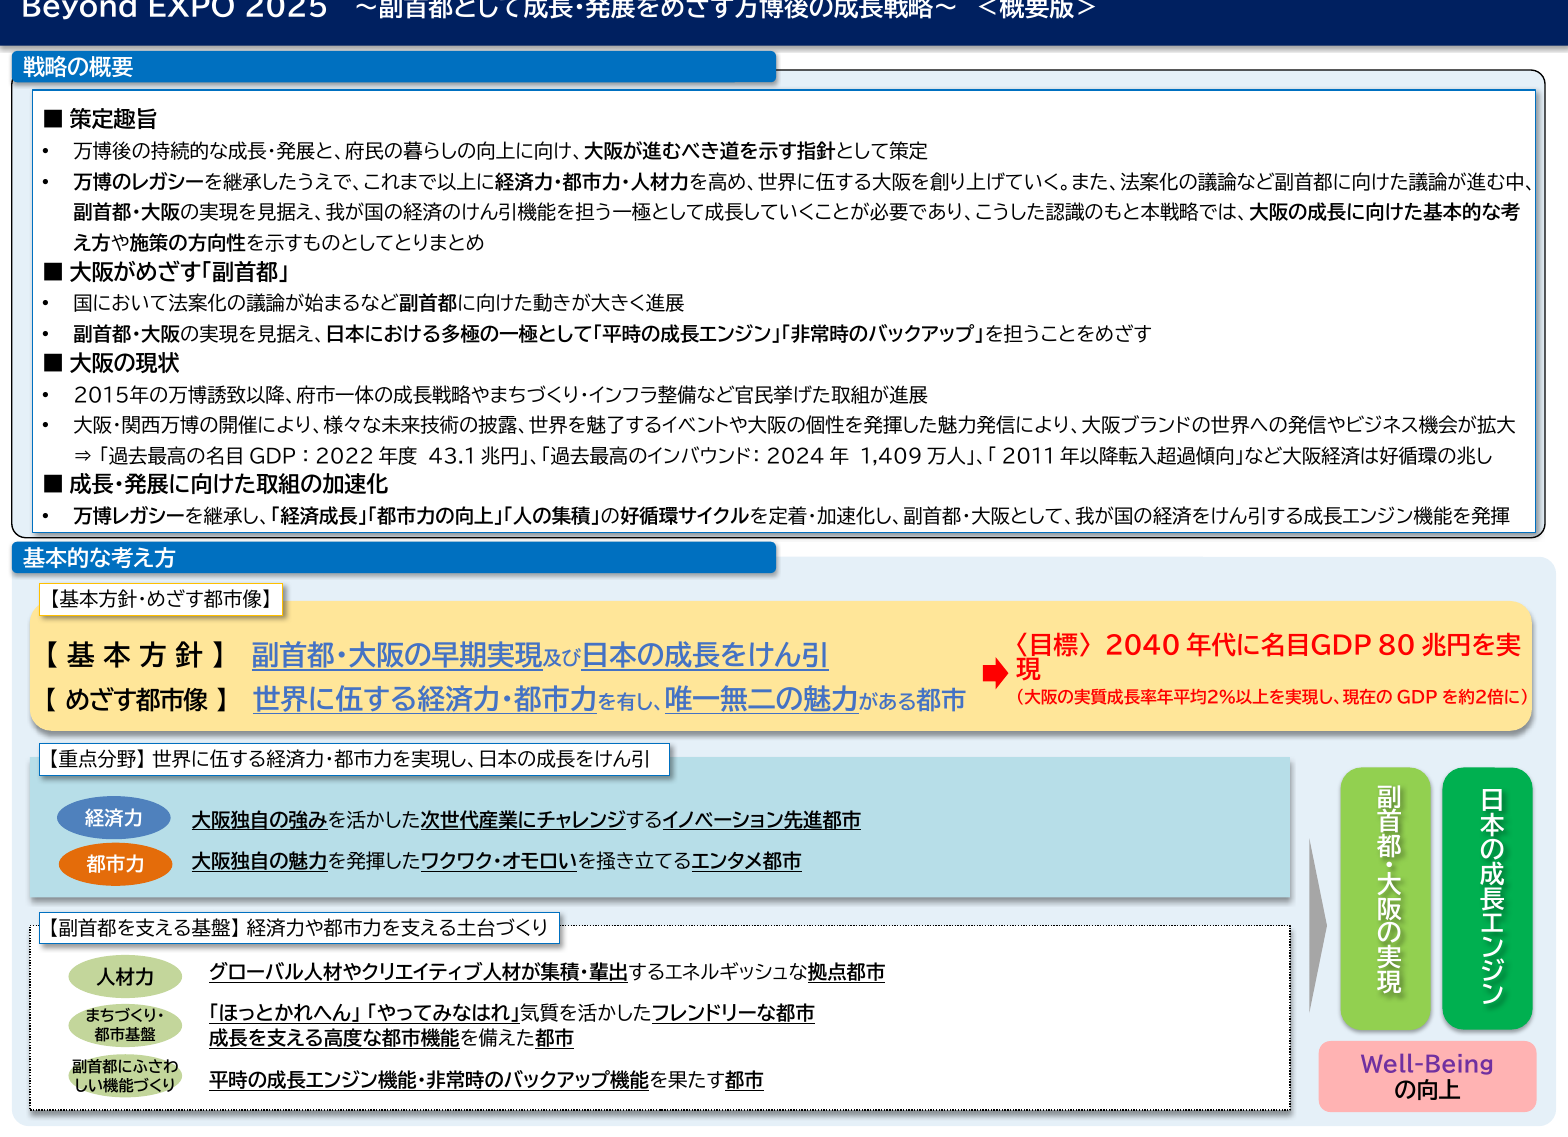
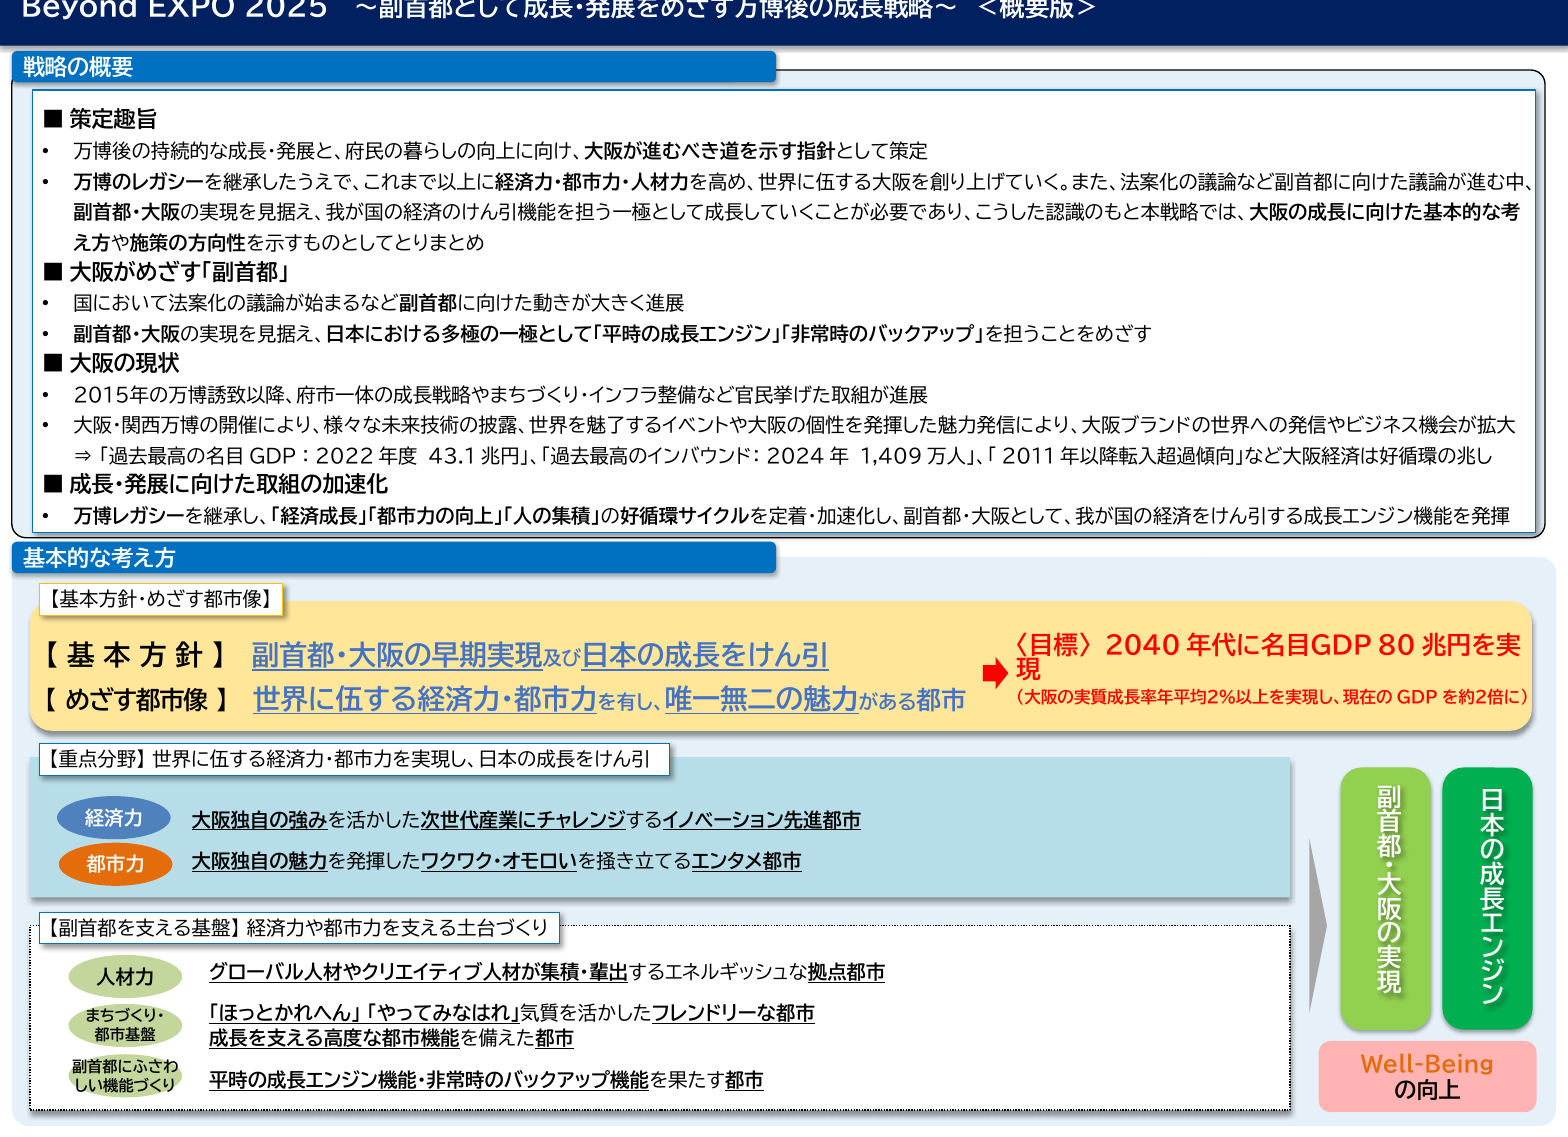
Well-Being colour: purple -> orange (1428, 1065)
